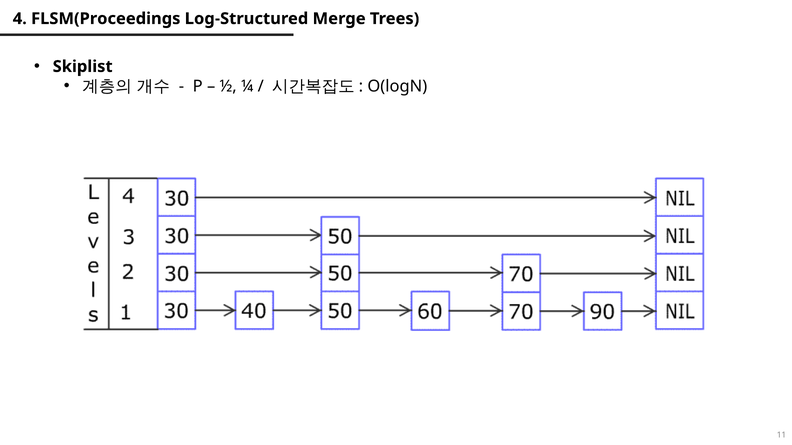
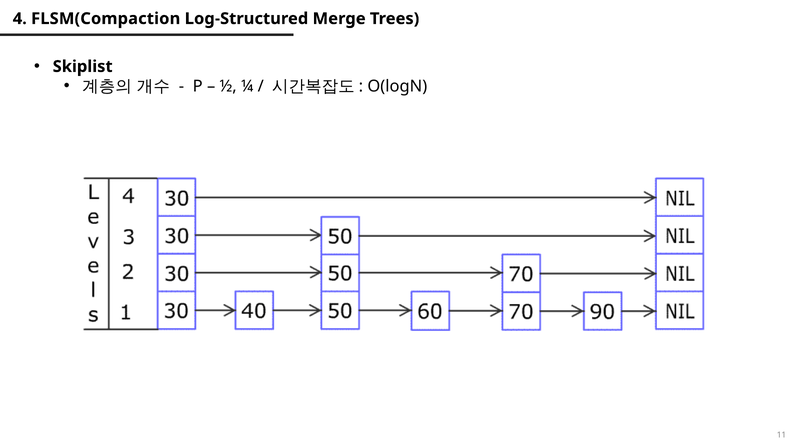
FLSM(Proceedings: FLSM(Proceedings -> FLSM(Compaction (106, 19)
